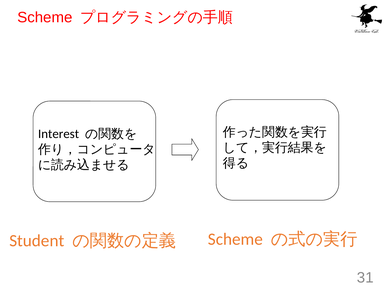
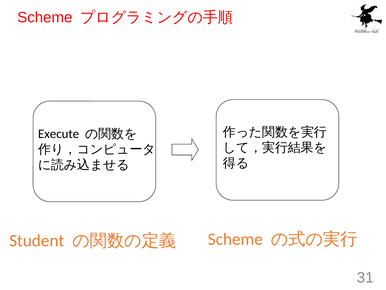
Interest: Interest -> Execute (59, 134)
